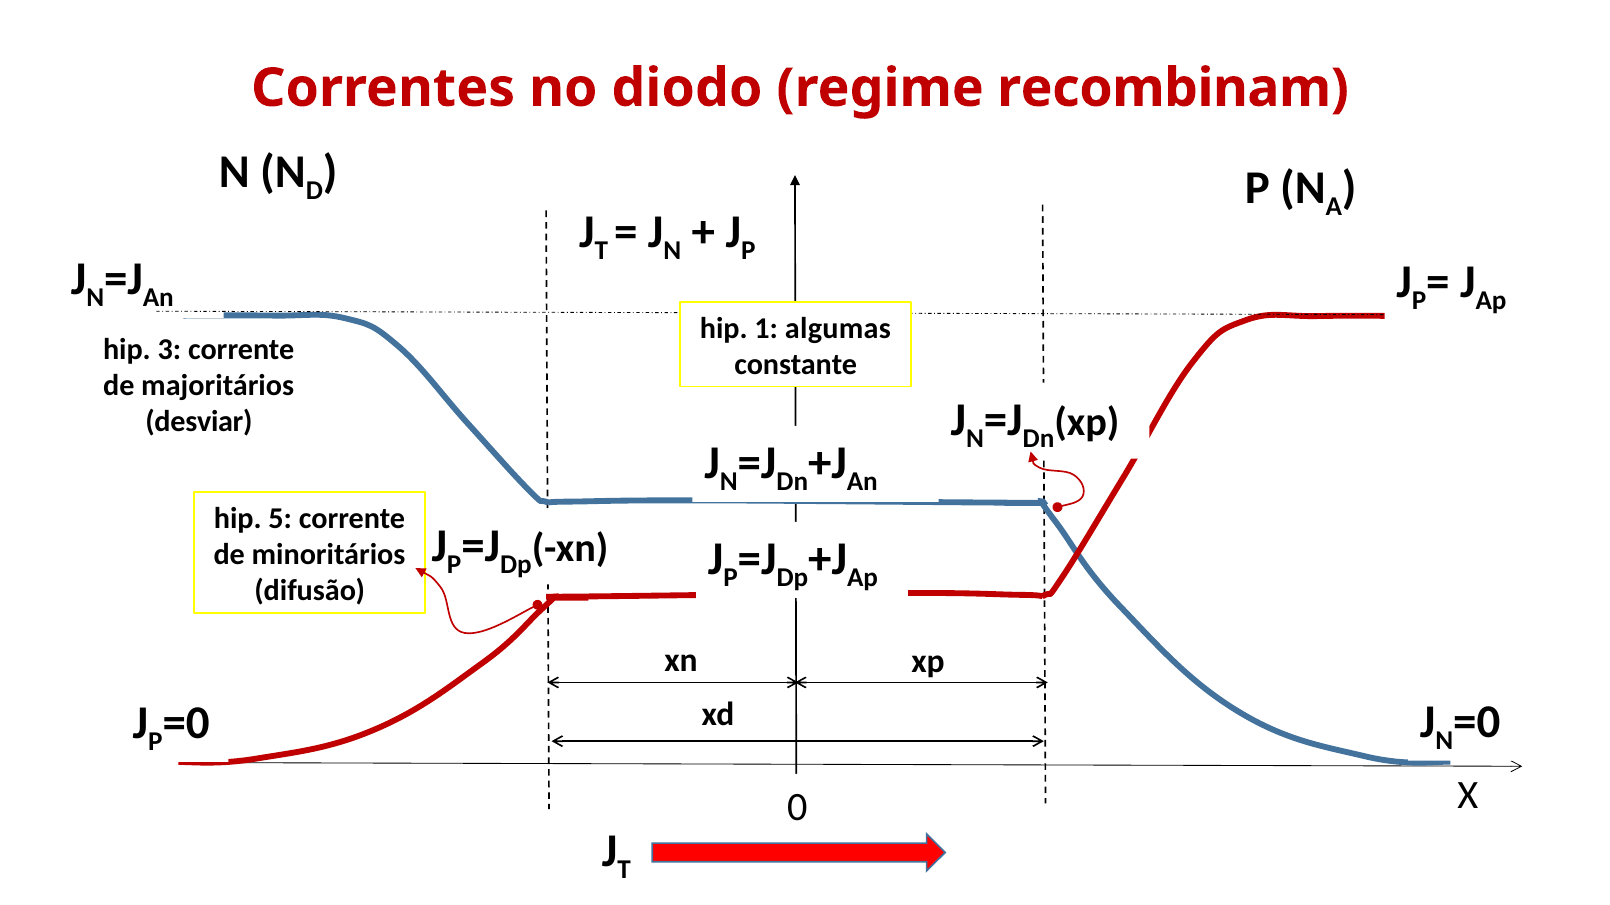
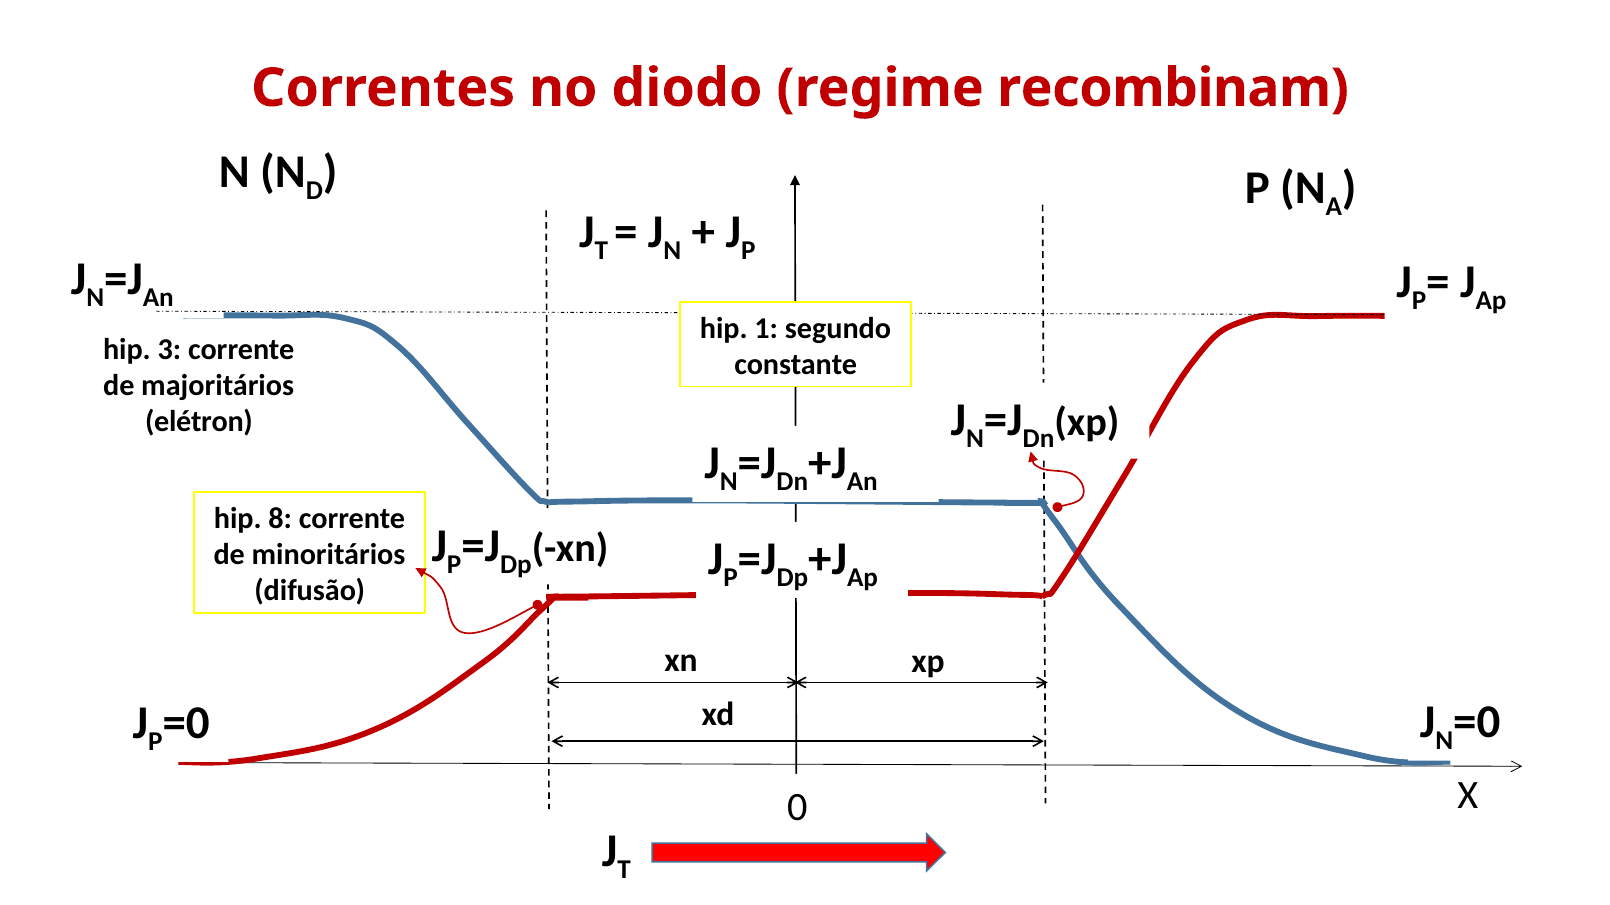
algumas: algumas -> segundo (838, 329)
desviar: desviar -> elétron (199, 422)
5: 5 -> 8 (280, 519)
